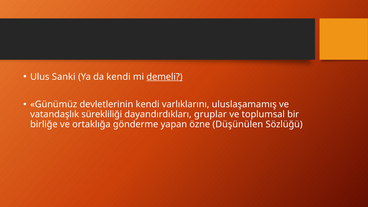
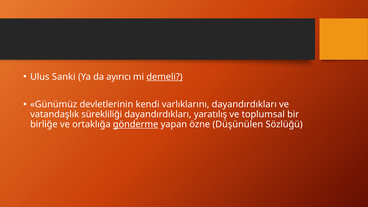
da kendi: kendi -> ayırıcı (119, 77)
varlıklarını uluslaşamamış: uluslaşamamış -> dayandırdıkları (244, 104)
gruplar: gruplar -> yaratılış (210, 114)
gönderme underline: none -> present (136, 124)
